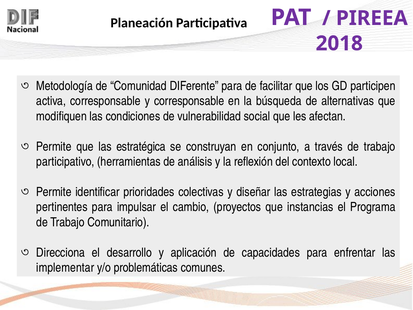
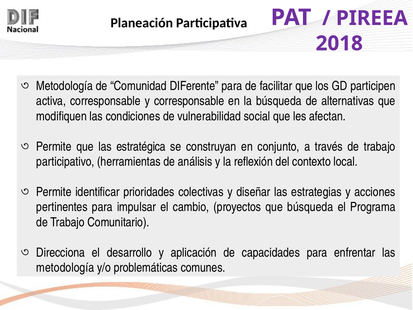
que instancias: instancias -> búsqueda (310, 207)
implementar: implementar -> metodología (65, 268)
